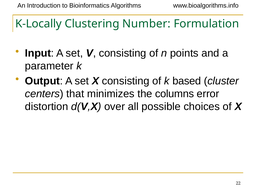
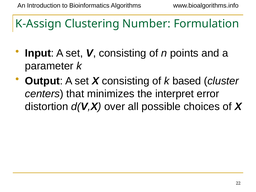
K-Locally: K-Locally -> K-Assign (38, 24)
columns: columns -> interpret (175, 94)
